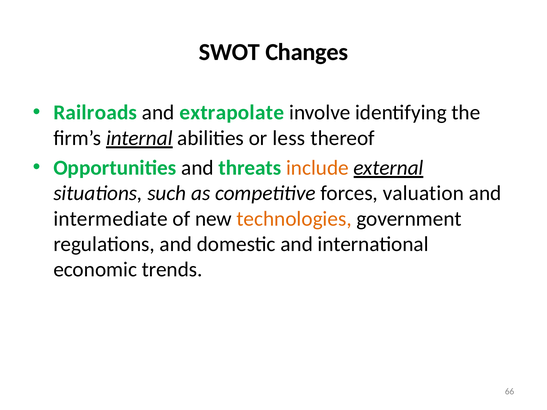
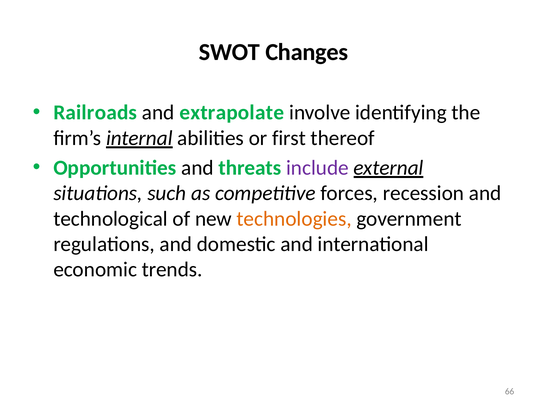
less: less -> first (289, 138)
include colour: orange -> purple (317, 168)
valuation: valuation -> recession (423, 193)
intermediate: intermediate -> technological (111, 219)
